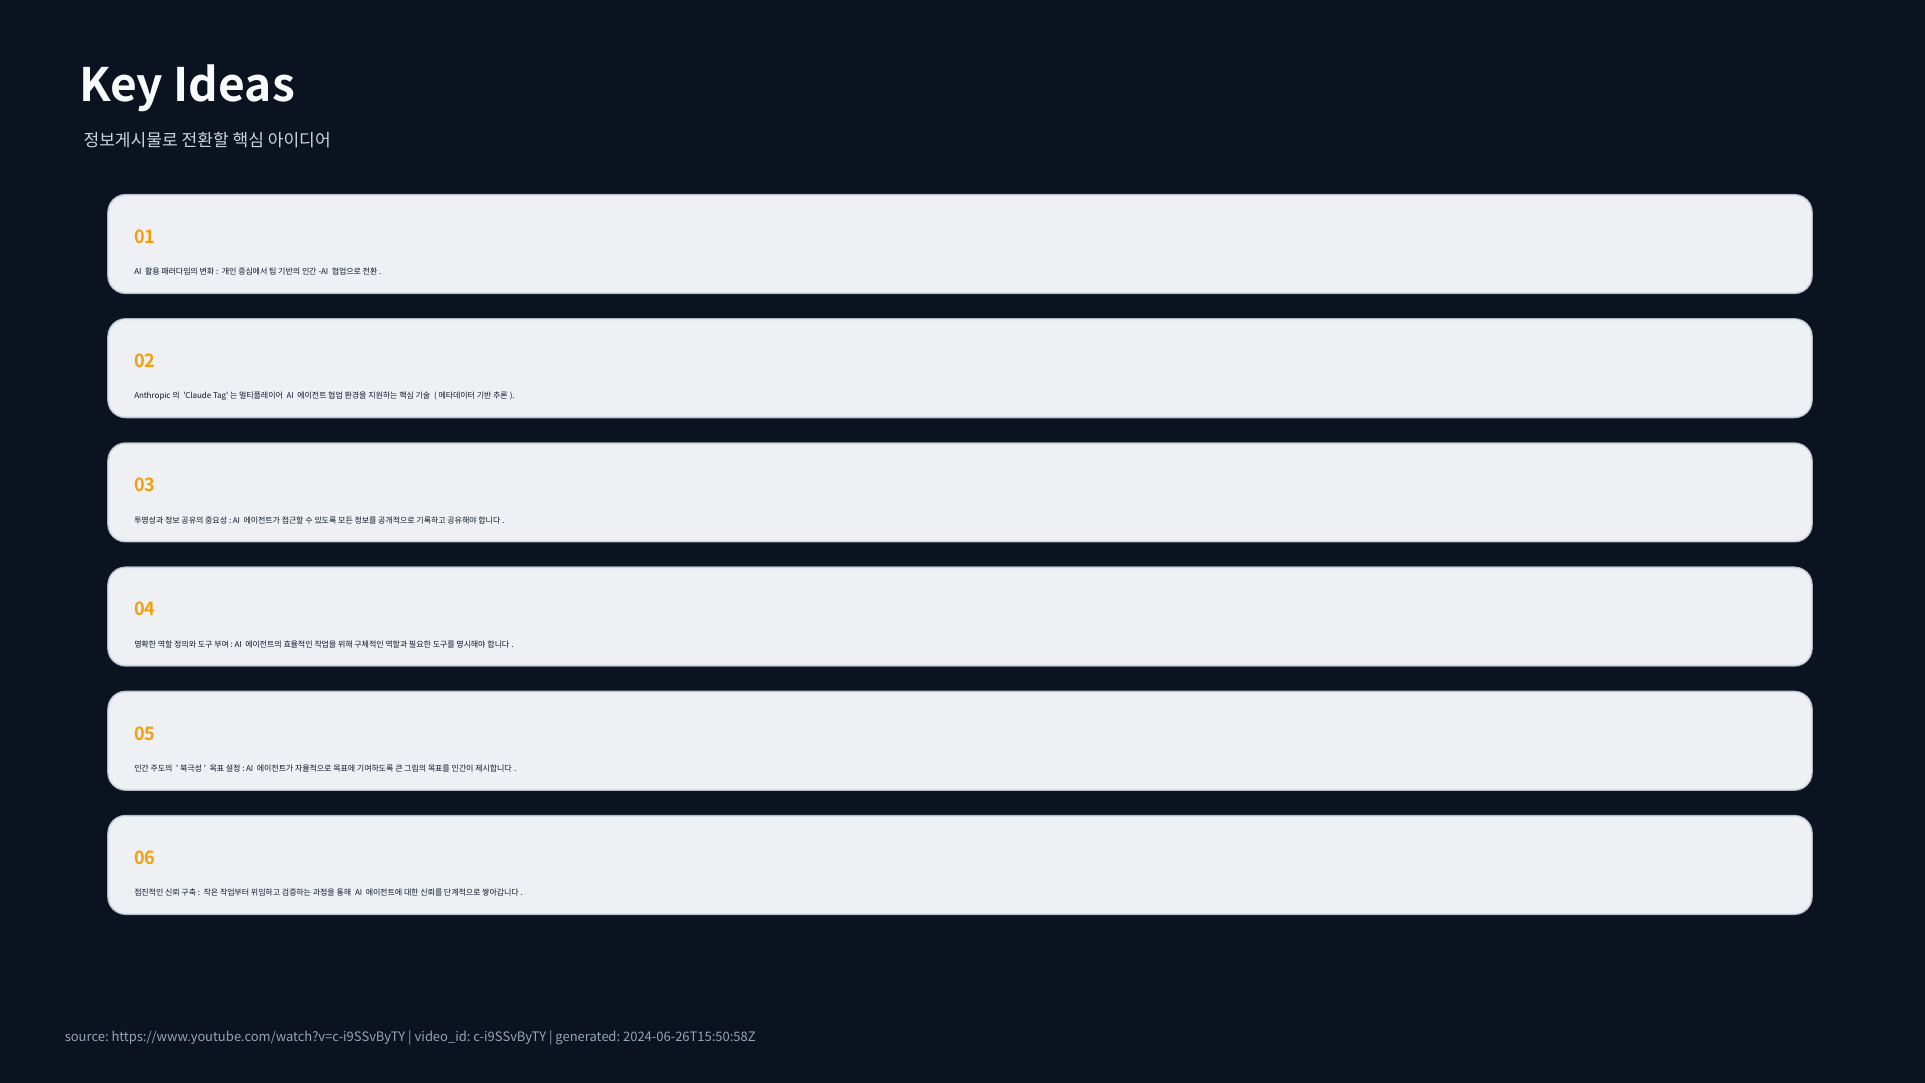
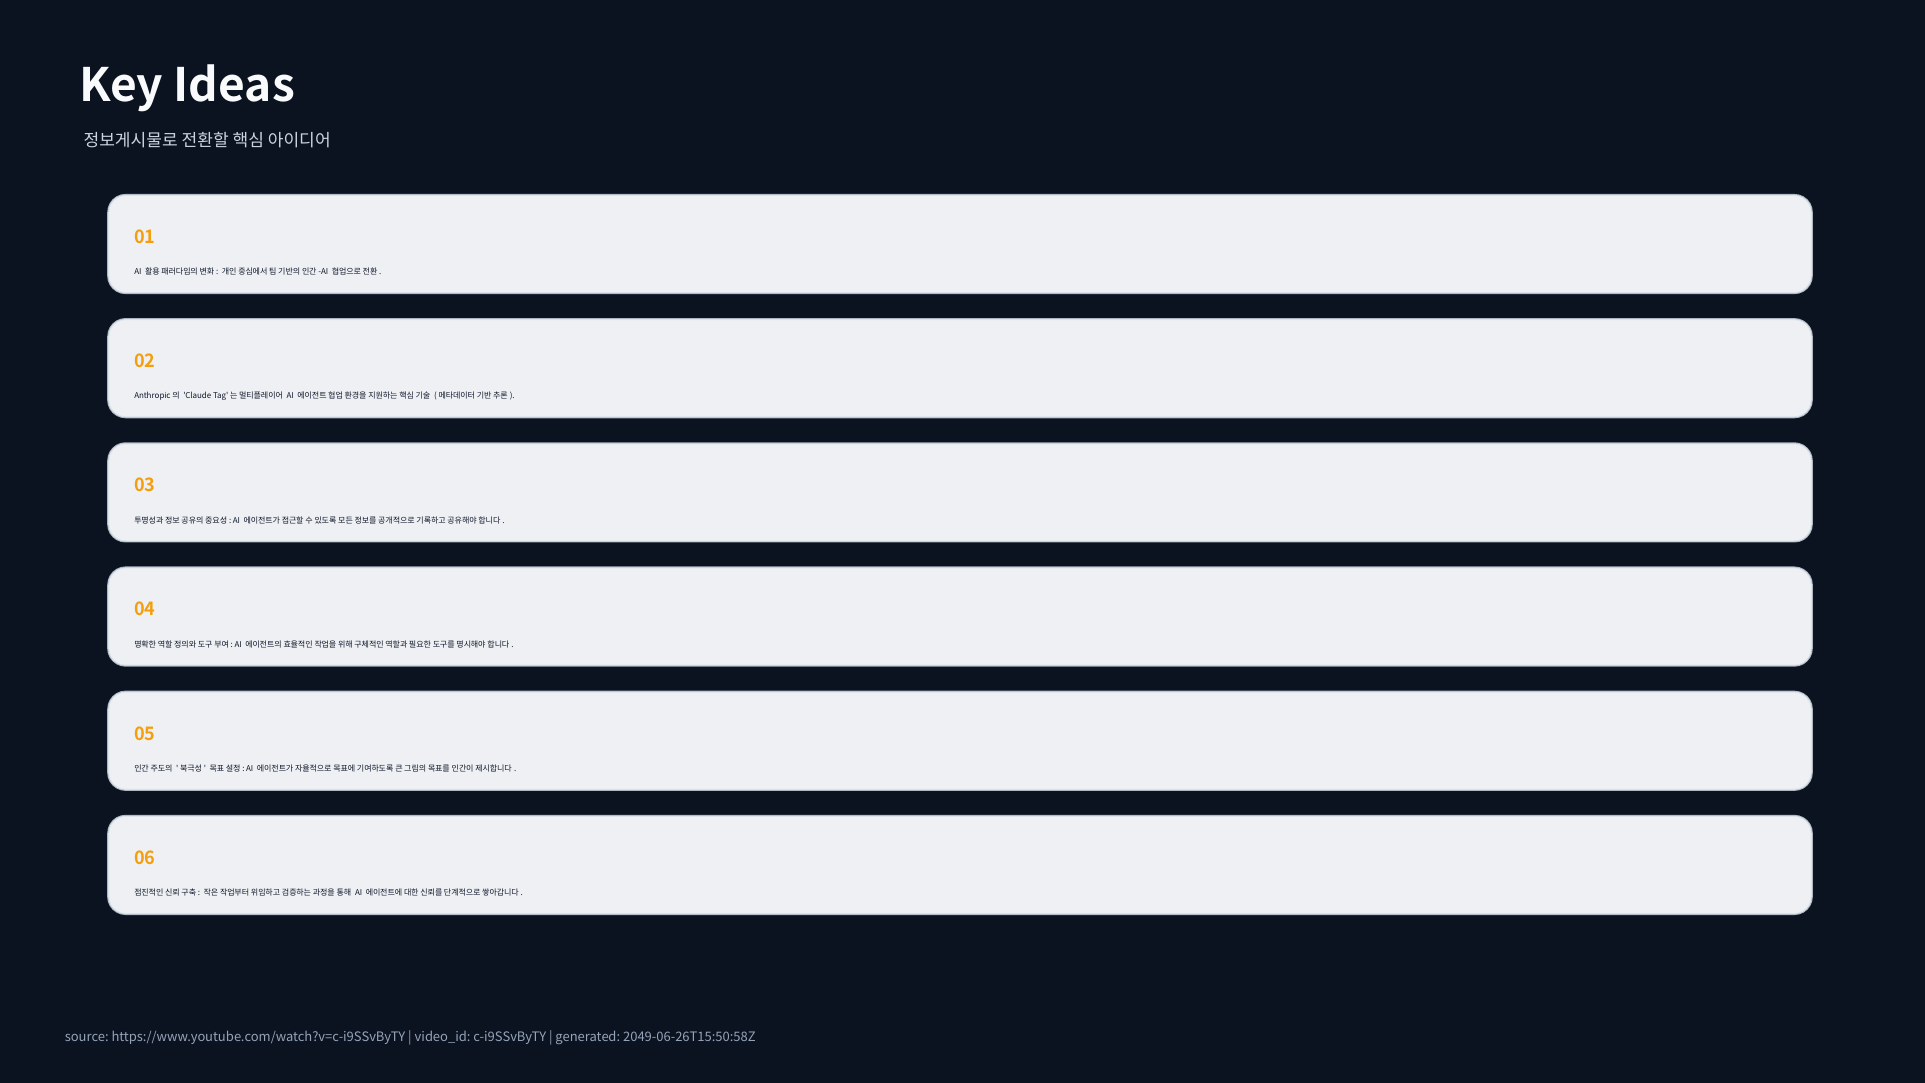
2024-06-26T15:50:58Z: 2024-06-26T15:50:58Z -> 2049-06-26T15:50:58Z (689, 1037)
